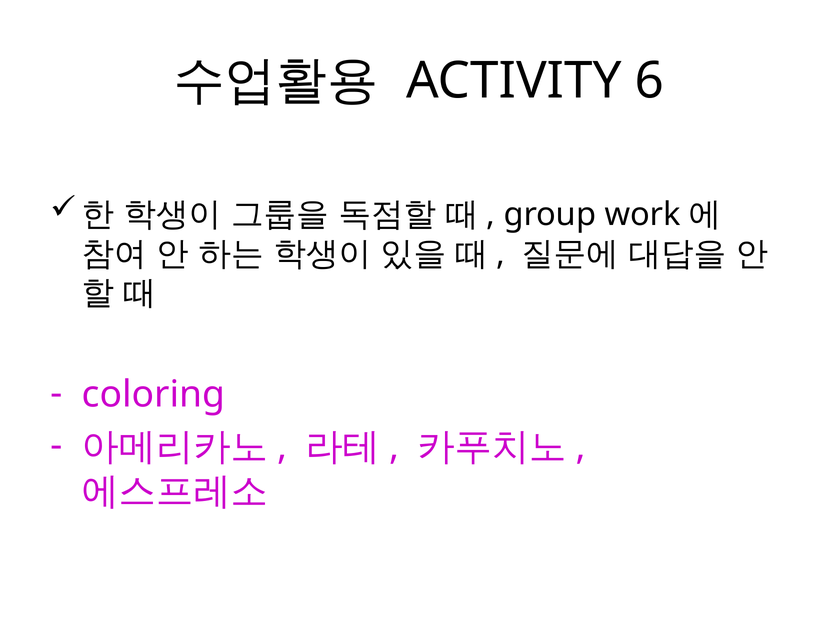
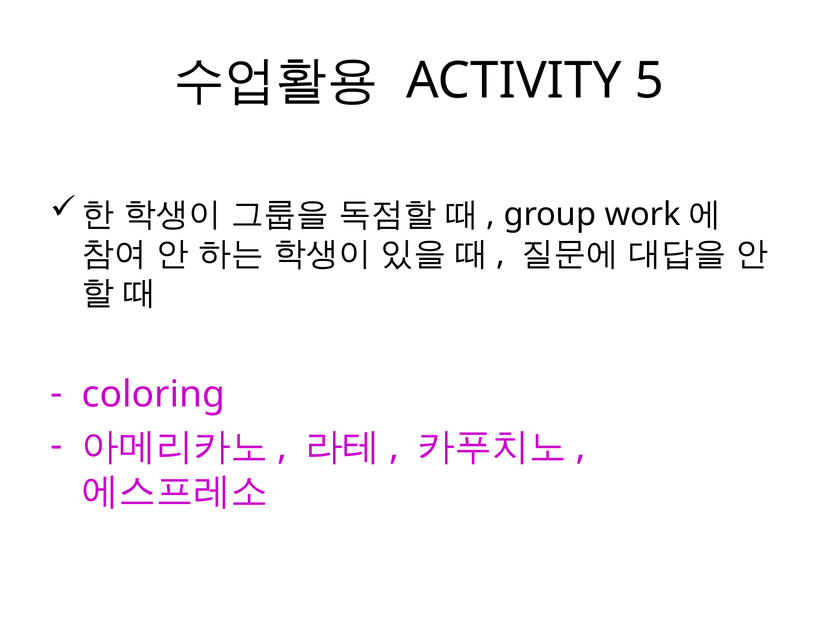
6: 6 -> 5 (650, 81)
